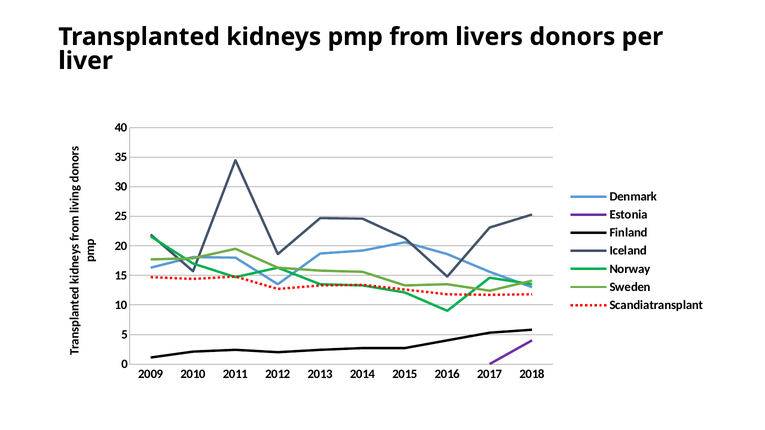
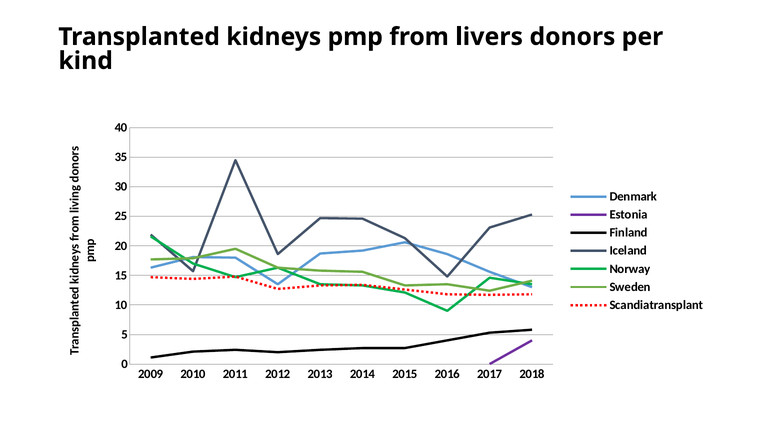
liver: liver -> kind (86, 61)
